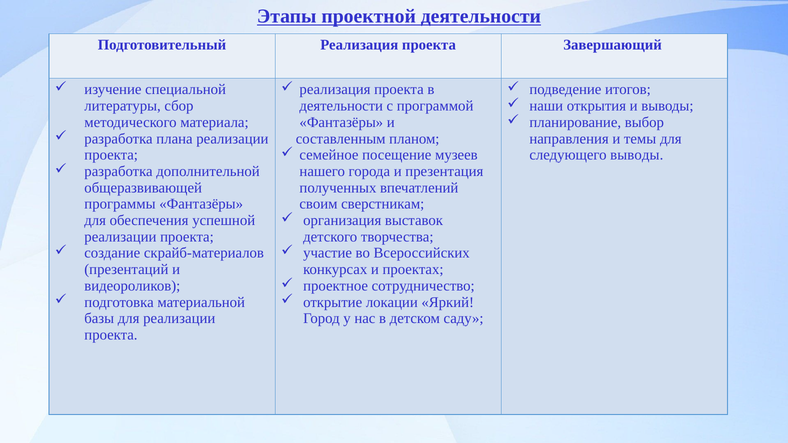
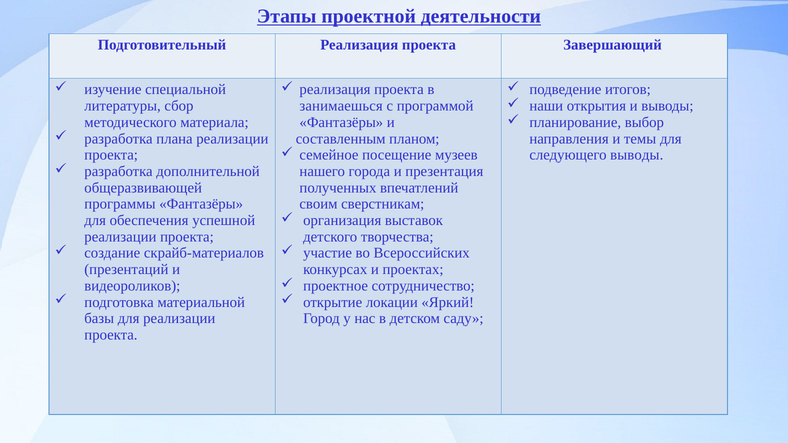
деятельности: деятельности -> занимаешься (341, 106)
